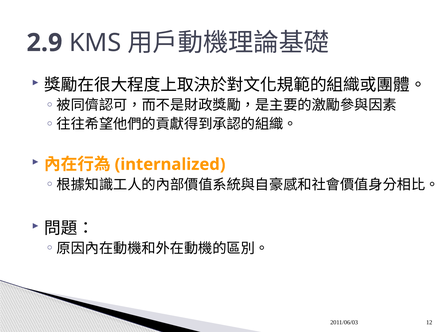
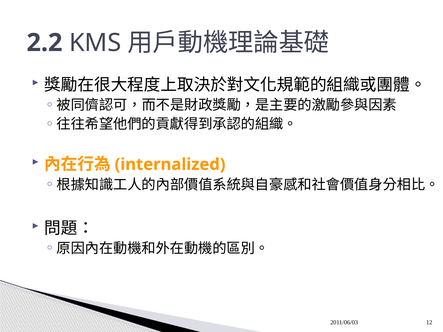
2.9: 2.9 -> 2.2 (44, 43)
